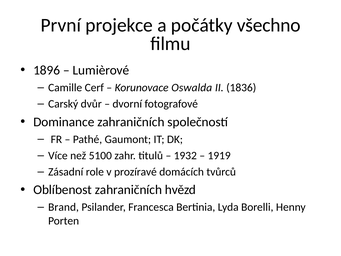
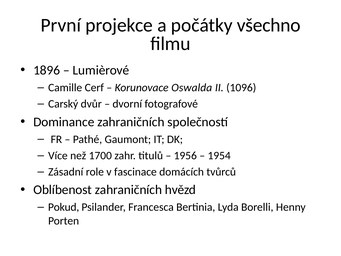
1836: 1836 -> 1096 (241, 88)
5100: 5100 -> 1700 (100, 155)
1932: 1932 -> 1956 (185, 155)
1919: 1919 -> 1954 (219, 155)
prozíravé: prozíravé -> fascinace (135, 172)
Brand: Brand -> Pokud (64, 207)
